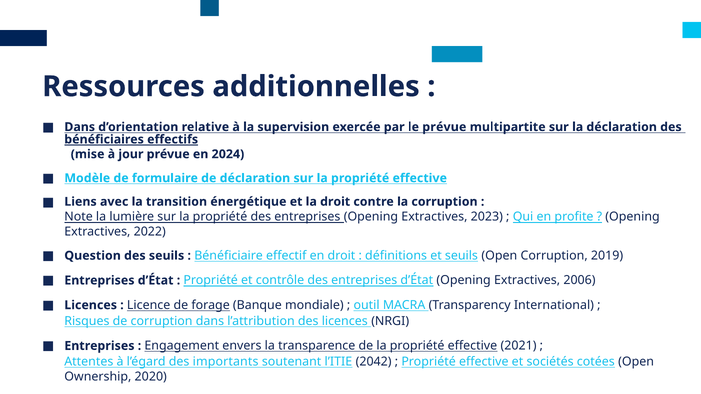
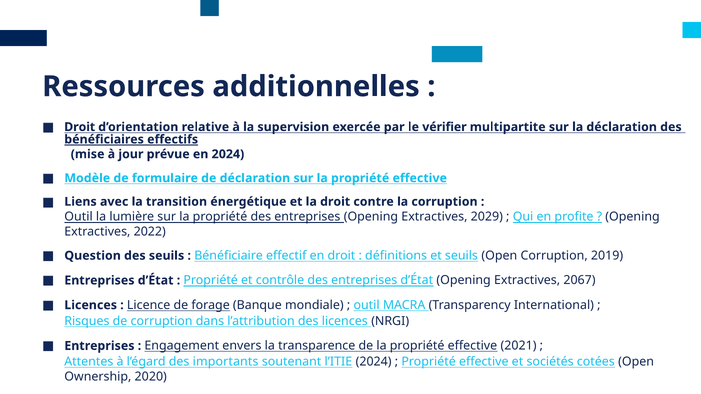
Dans: Dans -> Droit (80, 127)
le prévue: prévue -> vérifier (444, 127)
Note: Note -> Outil (79, 217)
2023: 2023 -> 2029 (487, 217)
2006: 2006 -> 2067 (579, 281)
l’ITIE 2042: 2042 -> 2024 (374, 362)
